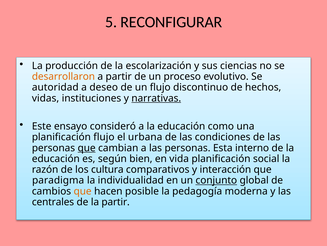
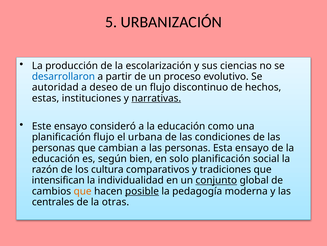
RECONFIGURAR: RECONFIGURAR -> URBANIZACIÓN (171, 22)
desarrollaron colour: orange -> blue (63, 76)
vidas: vidas -> estas (46, 98)
que underline: present -> none (87, 147)
Esta interno: interno -> ensayo (252, 147)
vida: vida -> solo (179, 158)
interacción: interacción -> tradiciones (225, 169)
paradigma: paradigma -> intensifican (58, 180)
posible underline: none -> present (142, 191)
la partir: partir -> otras (115, 201)
